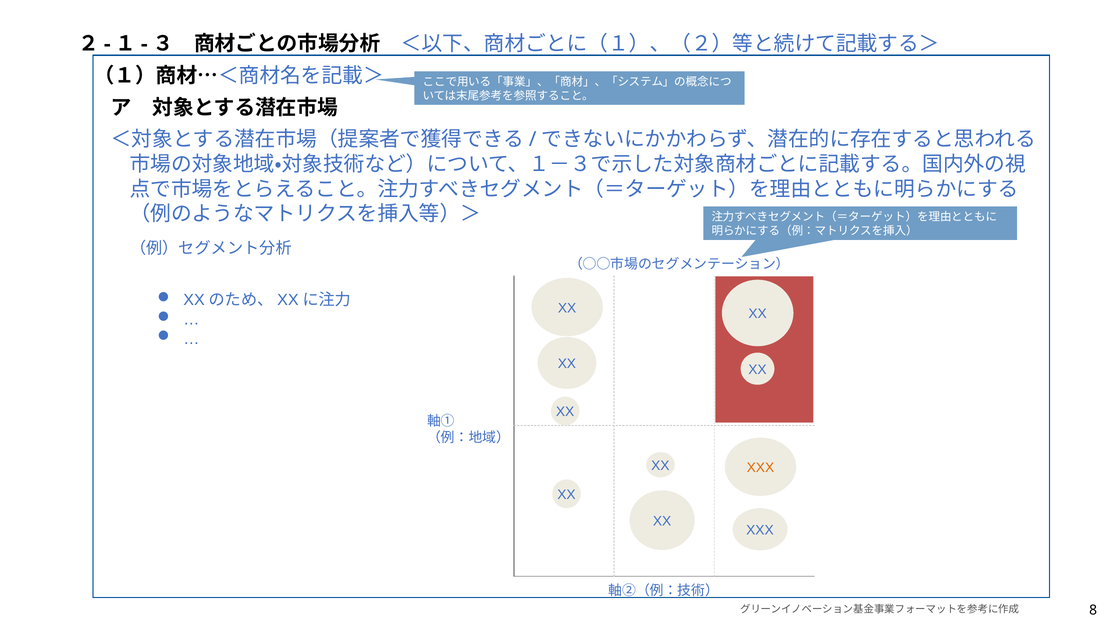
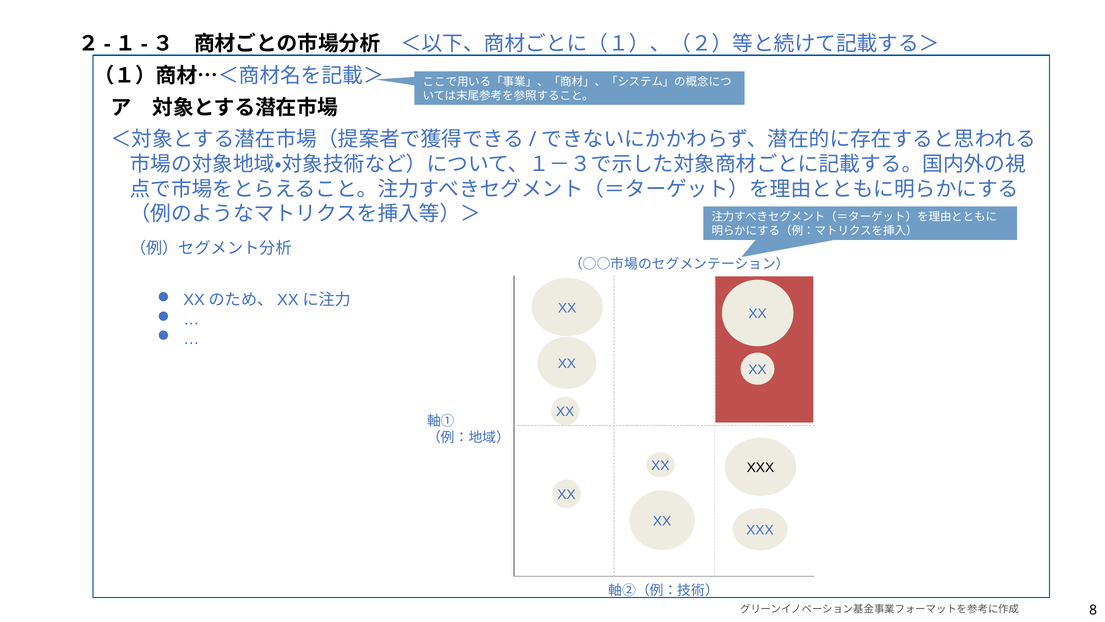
XXX colour: orange -> black (760, 467)
